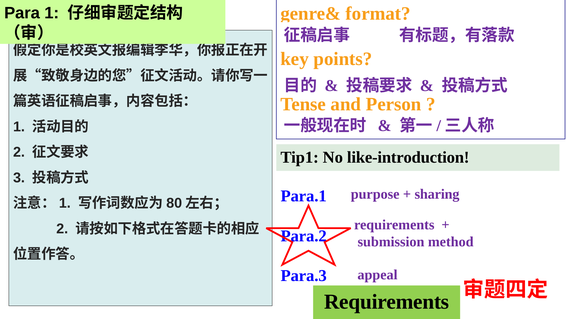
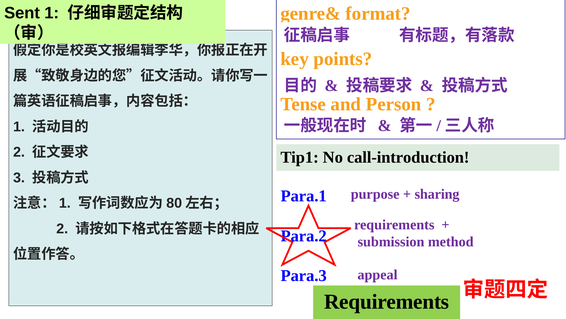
Para: Para -> Sent (22, 13)
like-introduction: like-introduction -> call-introduction (408, 157)
